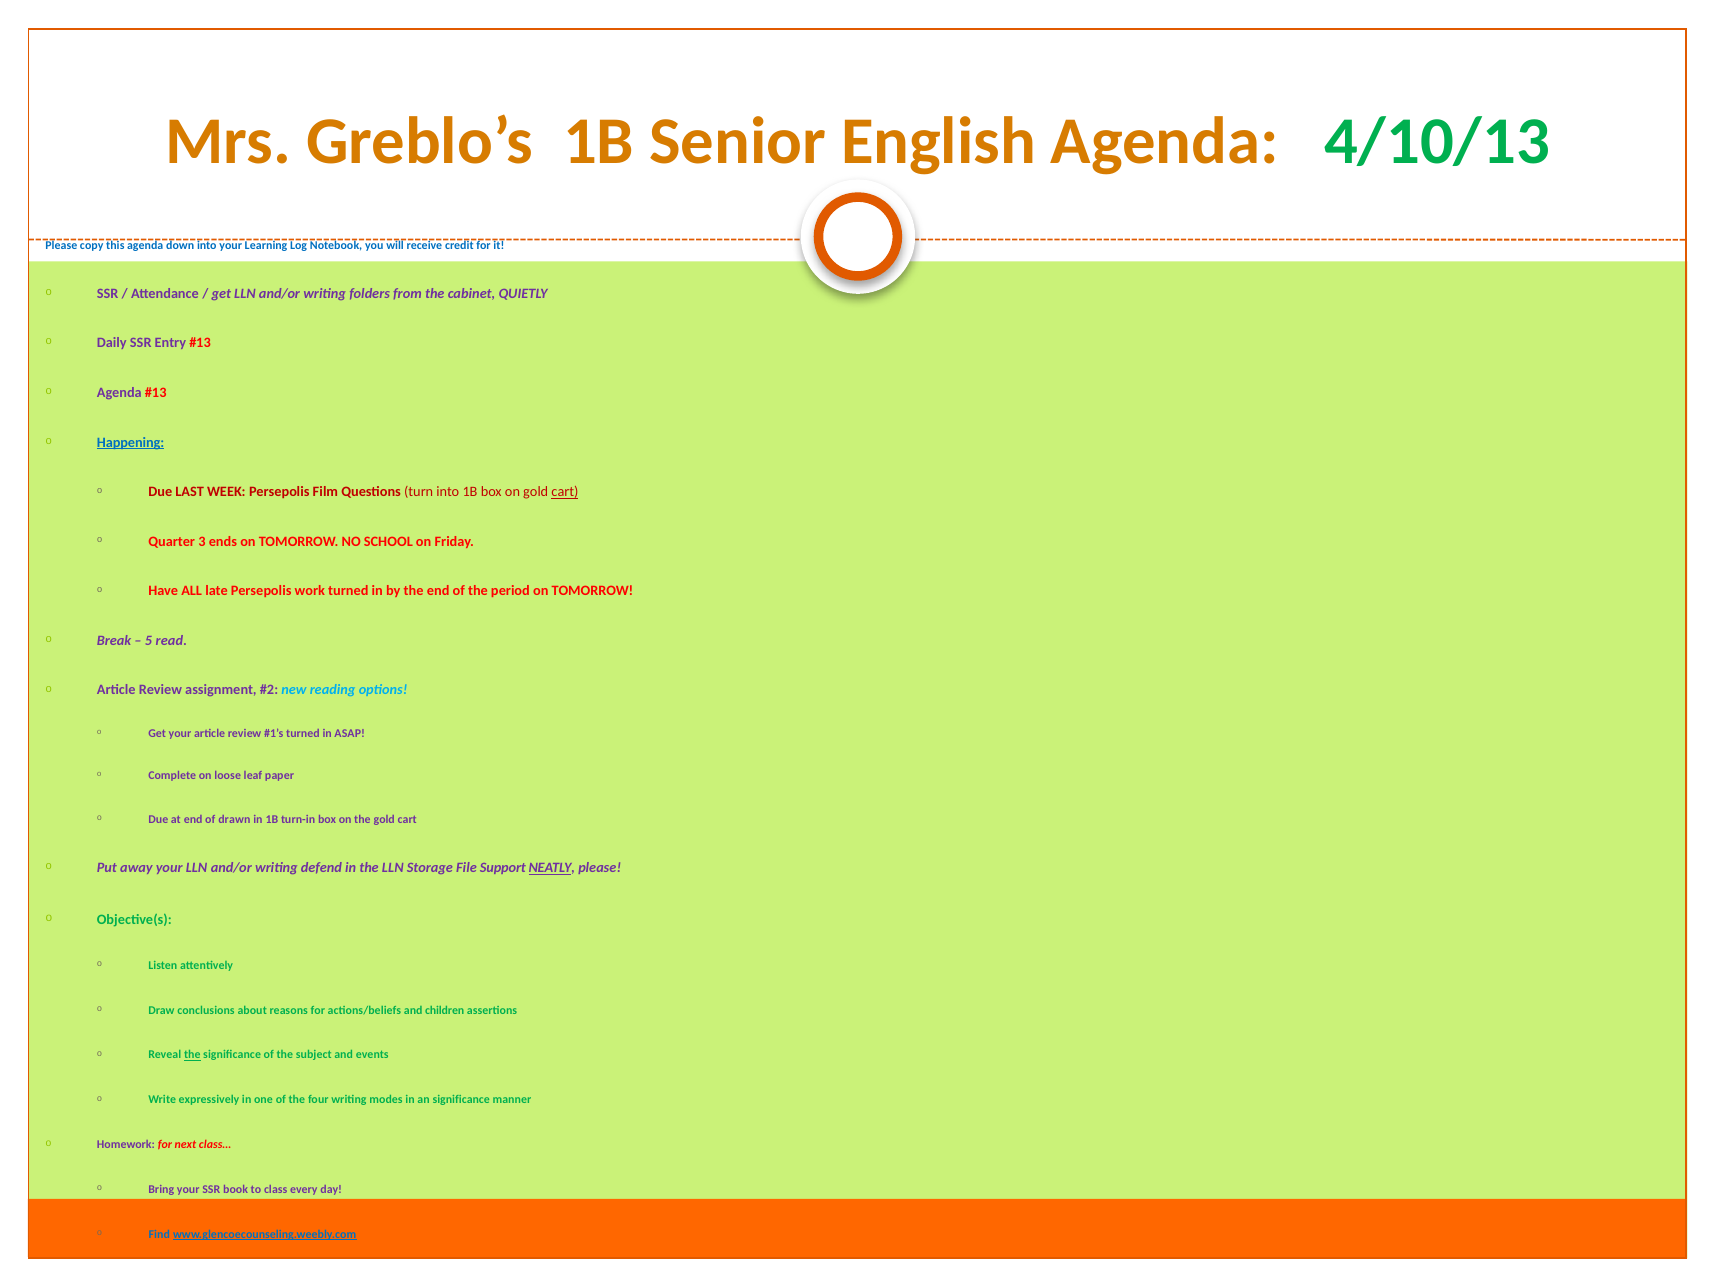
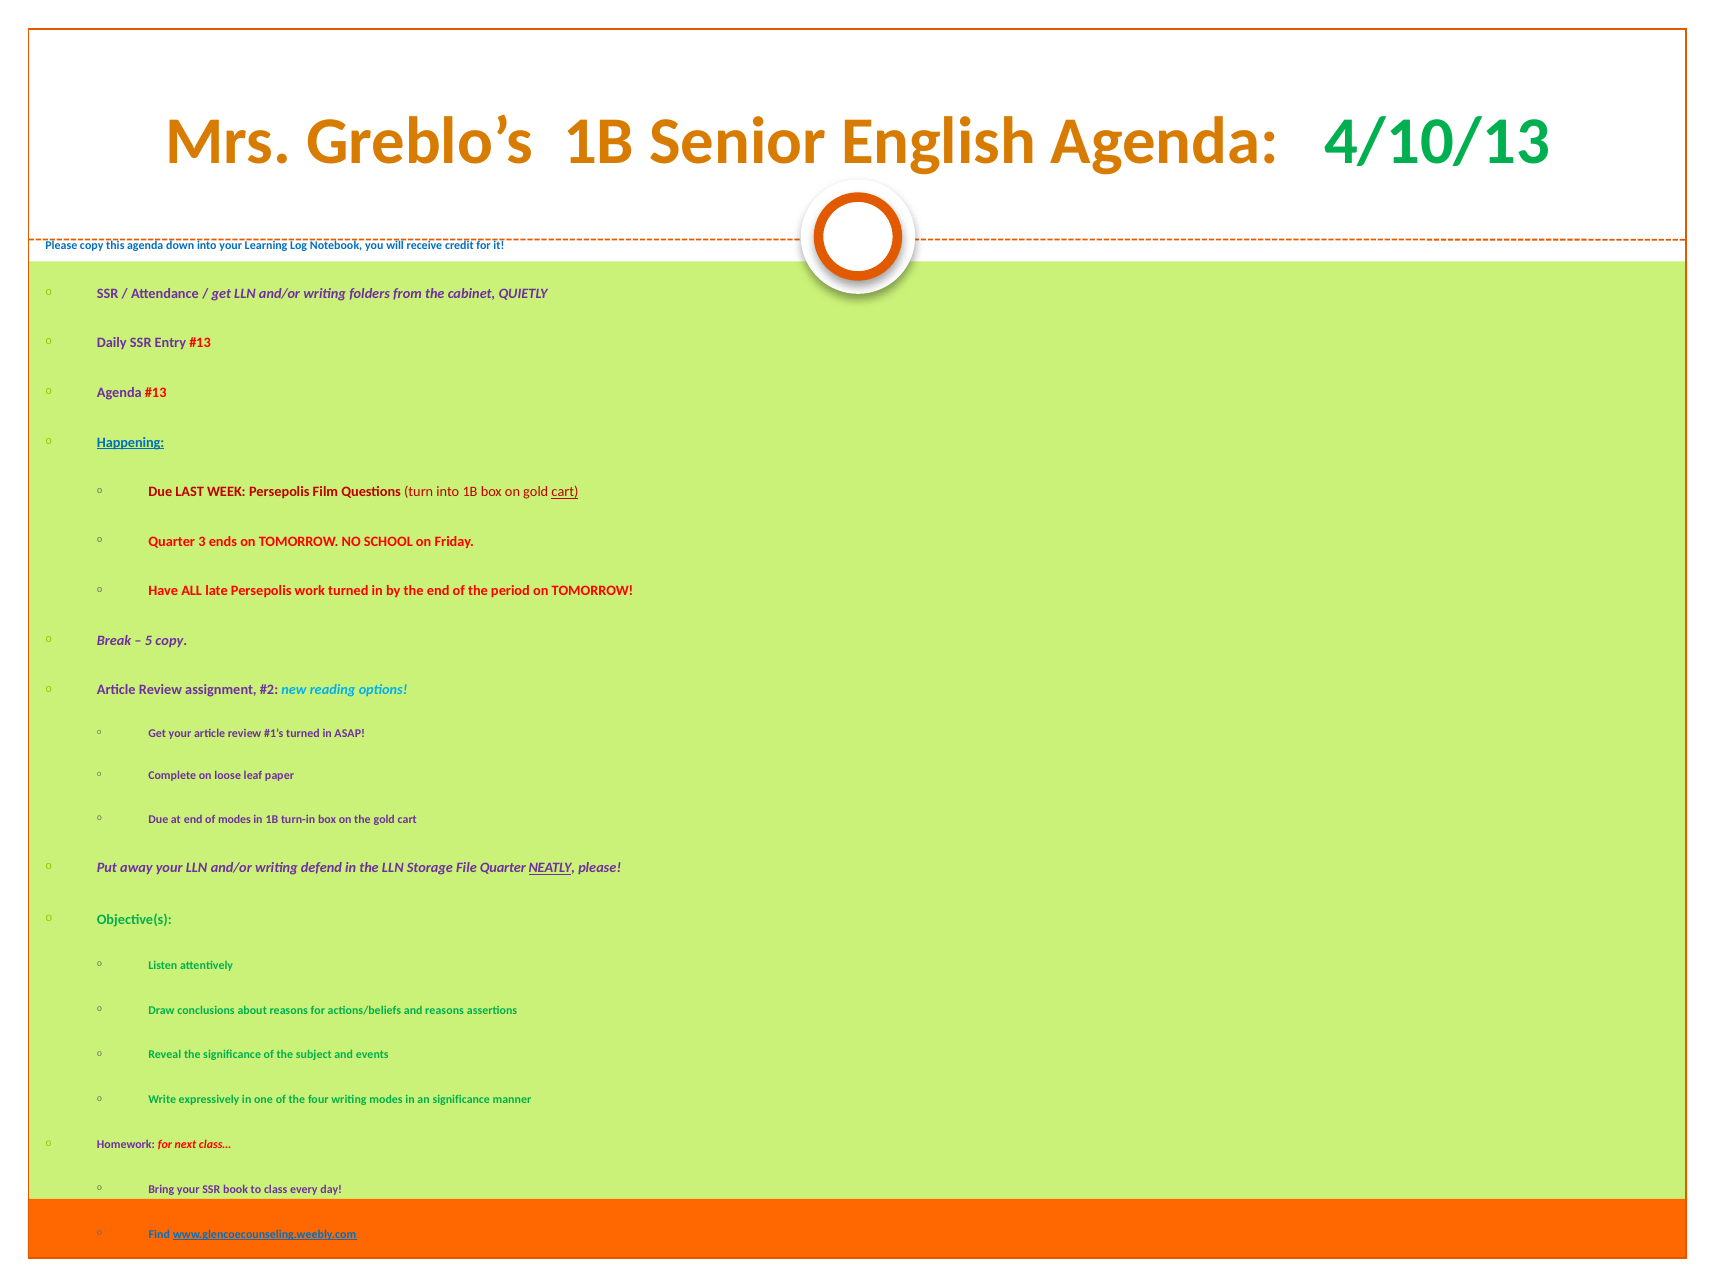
5 read: read -> copy (171, 641)
of drawn: drawn -> modes (234, 820)
File Support: Support -> Quarter (503, 868)
and children: children -> reasons (445, 1010)
the underline: present -> none (192, 1055)
